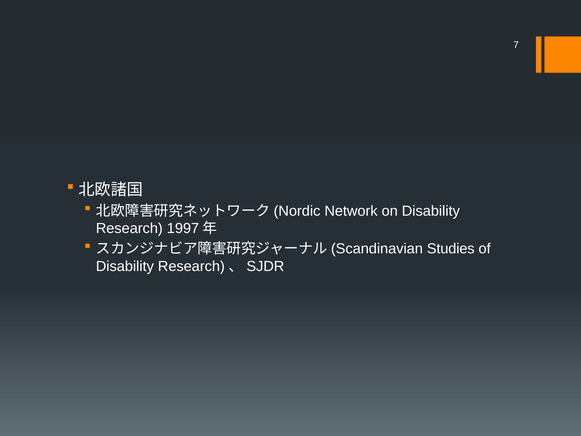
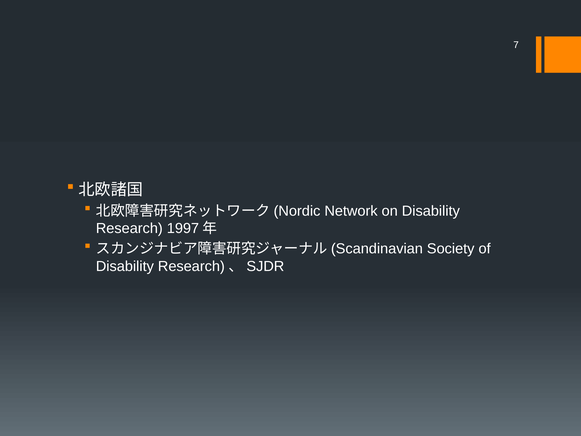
Studies: Studies -> Society (451, 249)
